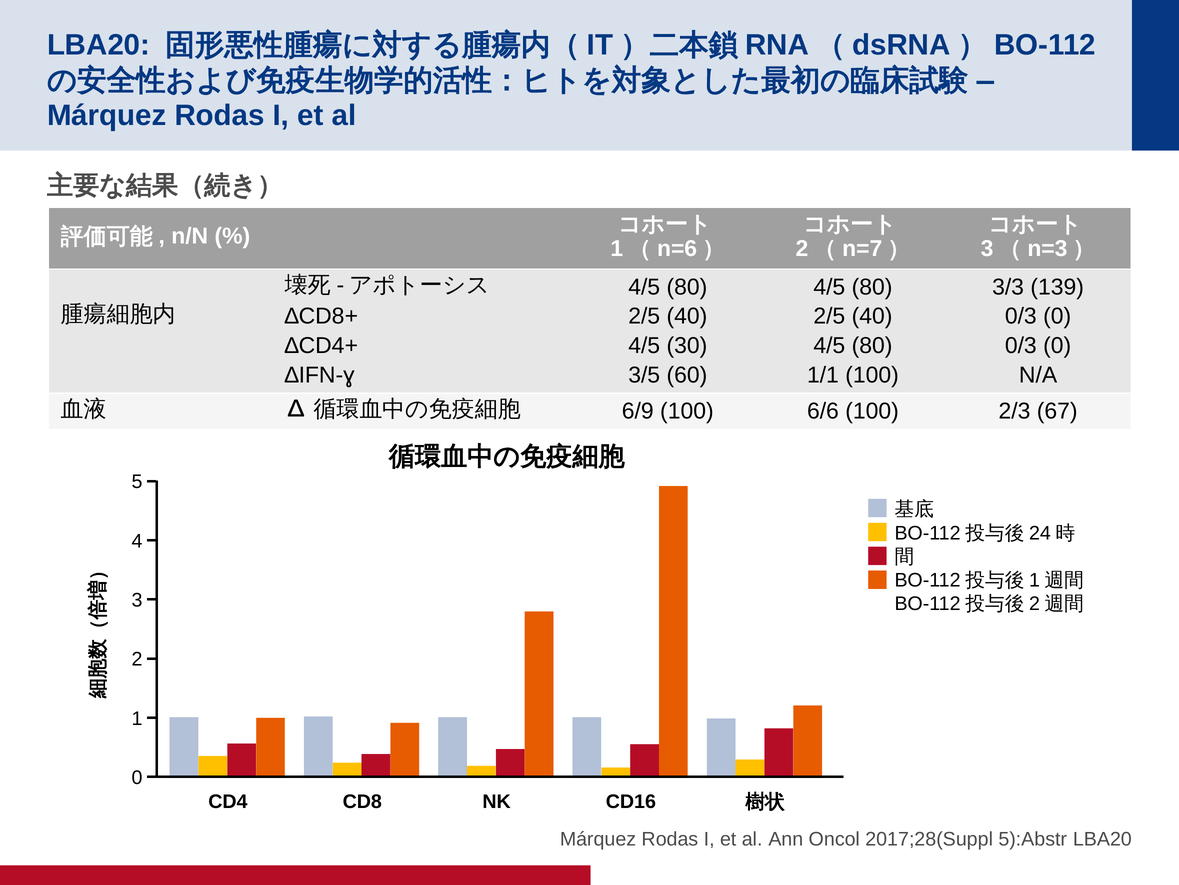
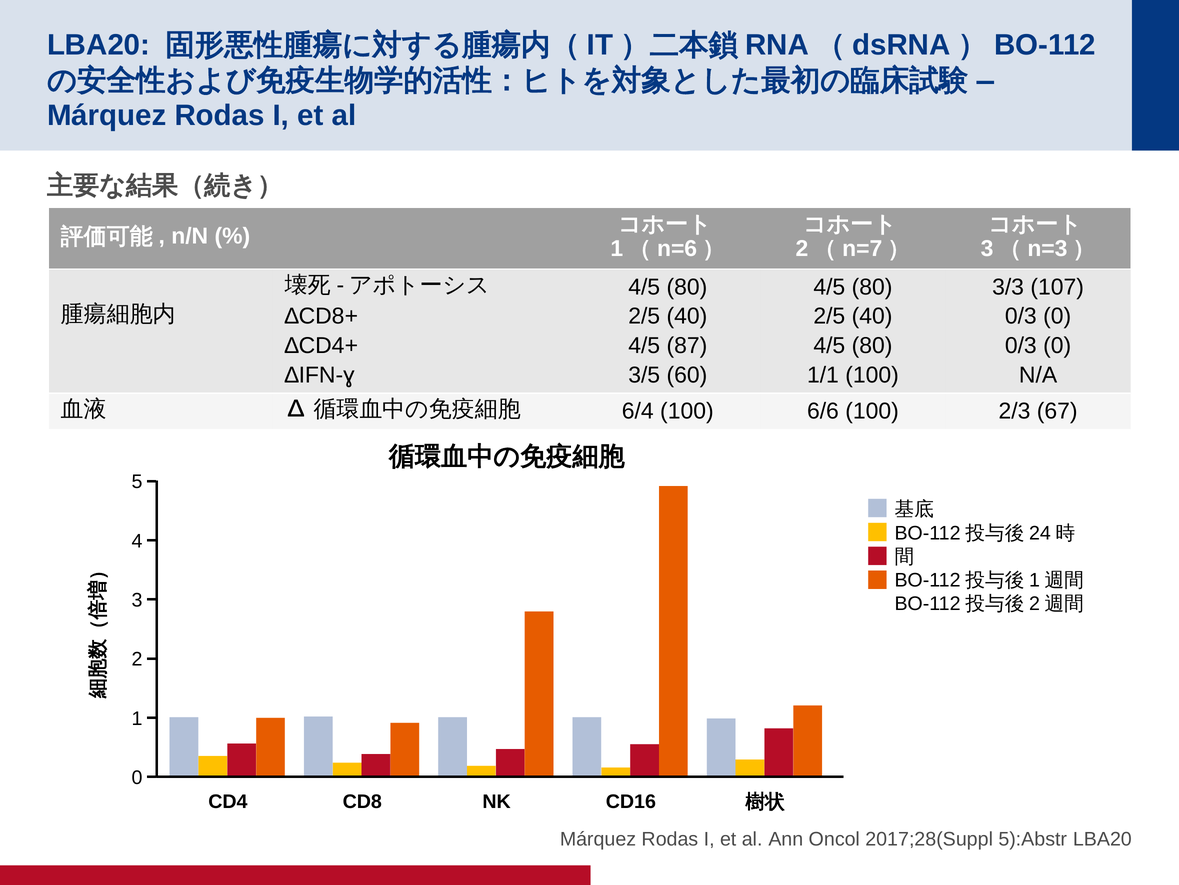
139: 139 -> 107 (1057, 287)
30: 30 -> 87 (687, 345)
6/9: 6/9 -> 6/4 (638, 411)
